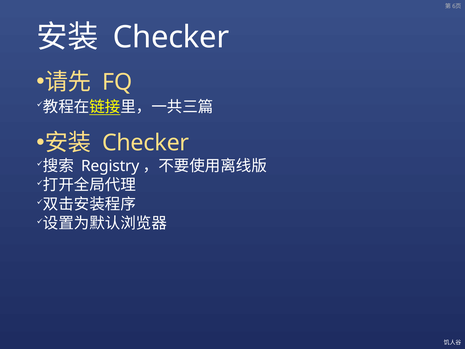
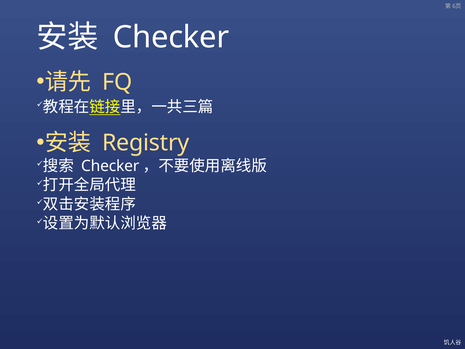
Checker: Checker -> Registry (146, 143)
Registry: Registry -> Checker (110, 166)
